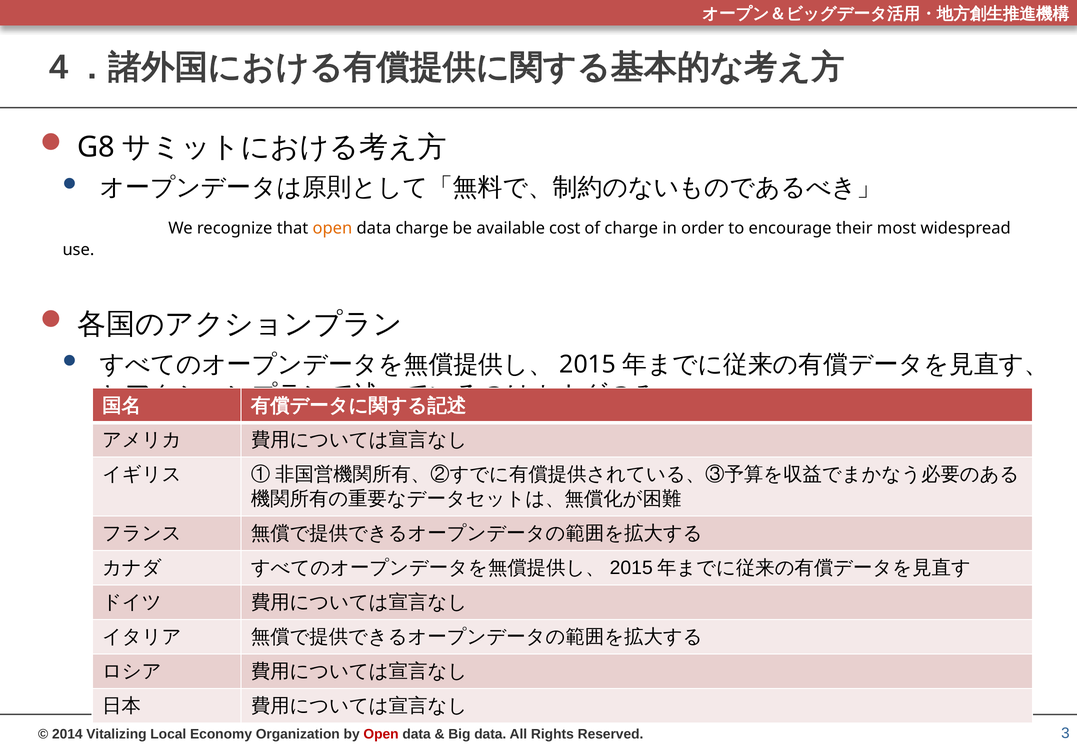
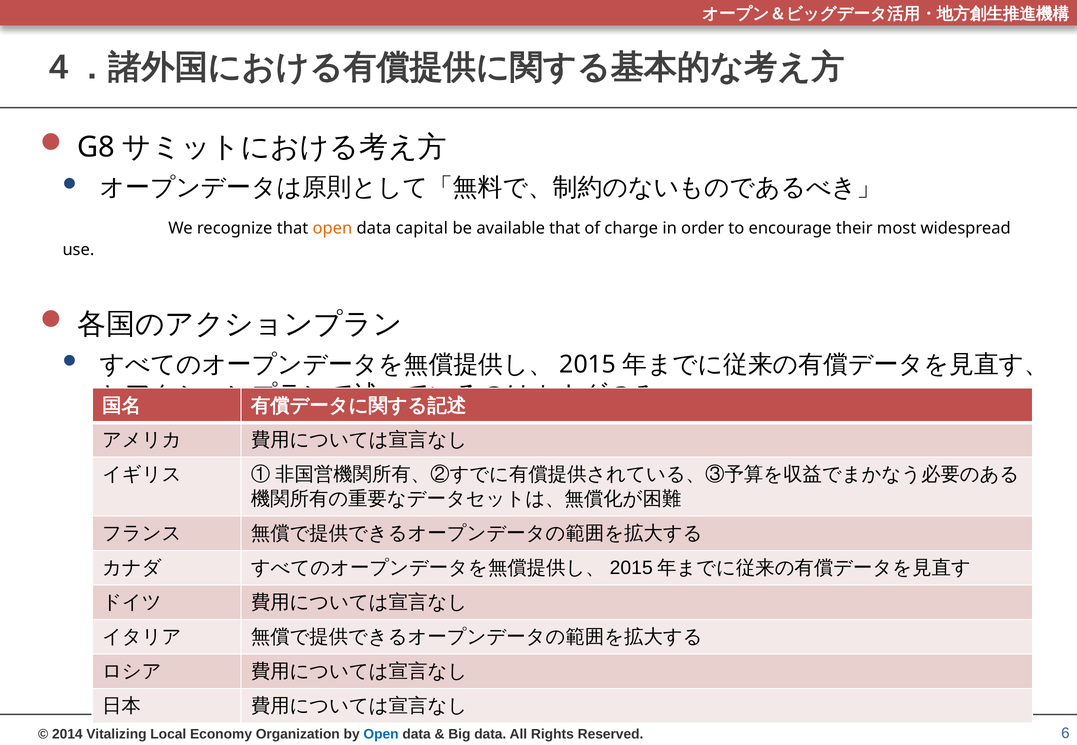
data charge: charge -> capital (422, 229)
available cost: cost -> that (565, 229)
Open colour: red -> blue (381, 735)
3: 3 -> 6 (1065, 734)
